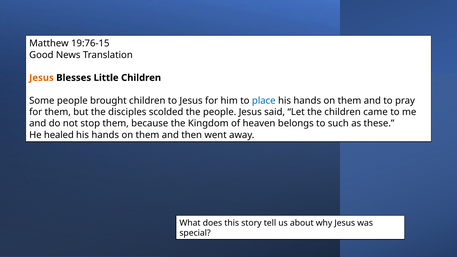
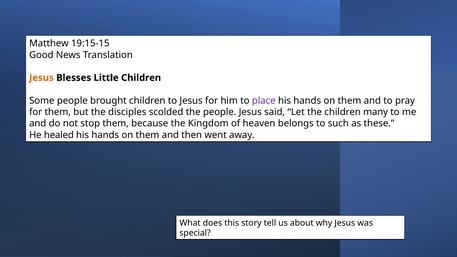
19:76-15: 19:76-15 -> 19:15-15 (90, 43)
place colour: blue -> purple (264, 101)
came: came -> many (376, 112)
